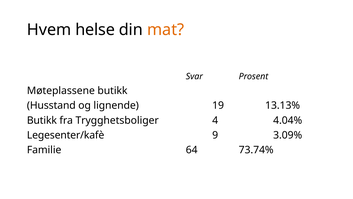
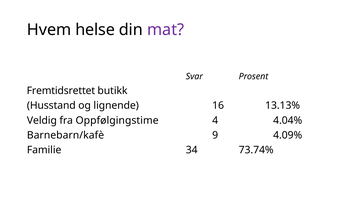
mat colour: orange -> purple (166, 30)
Møteplassene: Møteplassene -> Fremtidsrettet (61, 91)
19: 19 -> 16 (218, 105)
Butikk: Butikk -> Veldig (42, 120)
Trygghetsboliger: Trygghetsboliger -> Oppfølgingstime (117, 120)
Legesenter/kafè: Legesenter/kafè -> Barnebarn/kafè (65, 135)
3.09%: 3.09% -> 4.09% (288, 135)
64: 64 -> 34 (192, 150)
